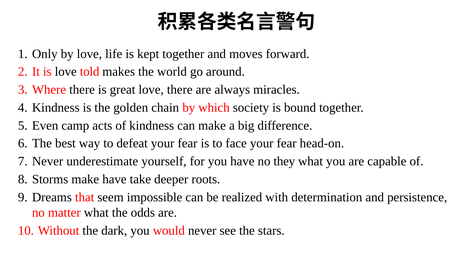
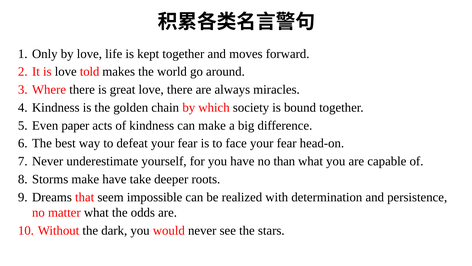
camp: camp -> paper (75, 125)
they: they -> than (284, 161)
